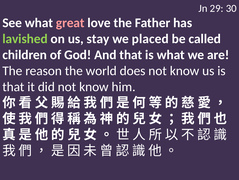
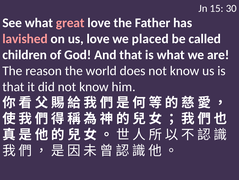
29: 29 -> 15 (217, 8)
lavished colour: light green -> pink (25, 39)
us stay: stay -> love (98, 39)
